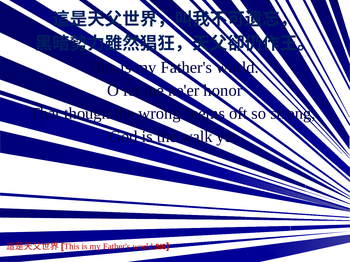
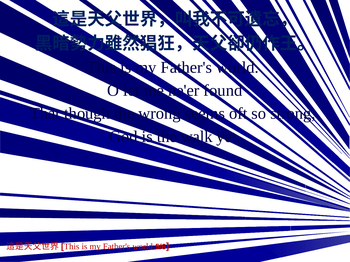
honor: honor -> found (223, 91)
